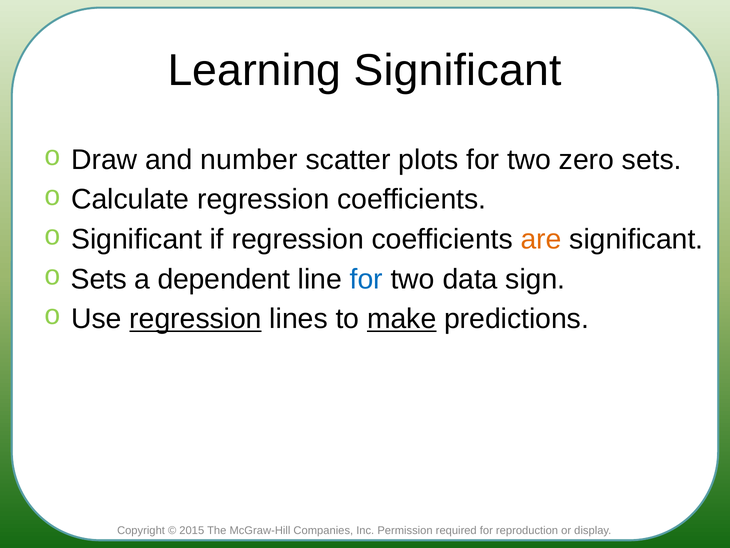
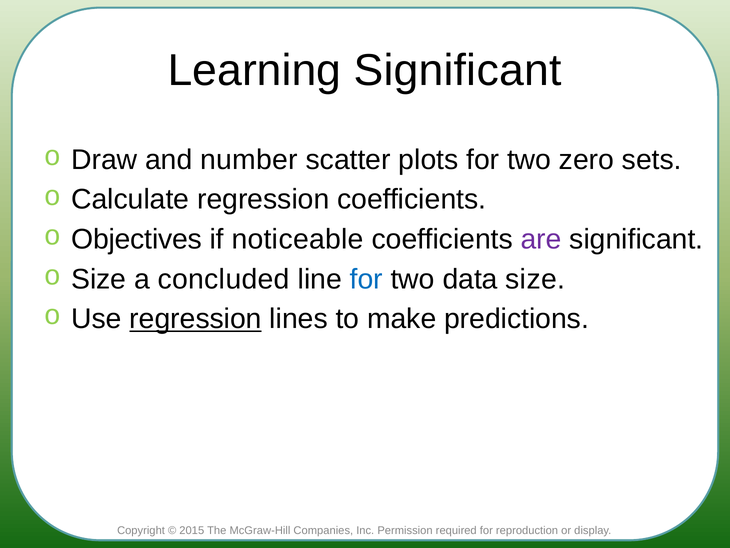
Significant: Significant -> Objectives (137, 239)
if regression: regression -> noticeable (298, 239)
are colour: orange -> purple (541, 239)
Sets: Sets -> Size (99, 279)
dependent: dependent -> concluded (224, 279)
data sign: sign -> size (535, 279)
make underline: present -> none (402, 319)
